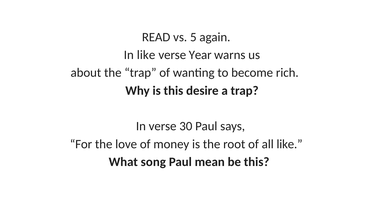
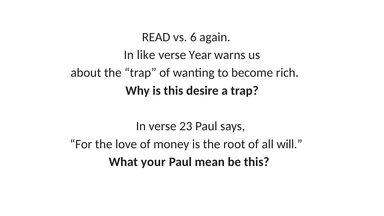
5: 5 -> 6 (193, 37)
30: 30 -> 23 (186, 126)
all like: like -> will (290, 144)
song: song -> your (153, 162)
